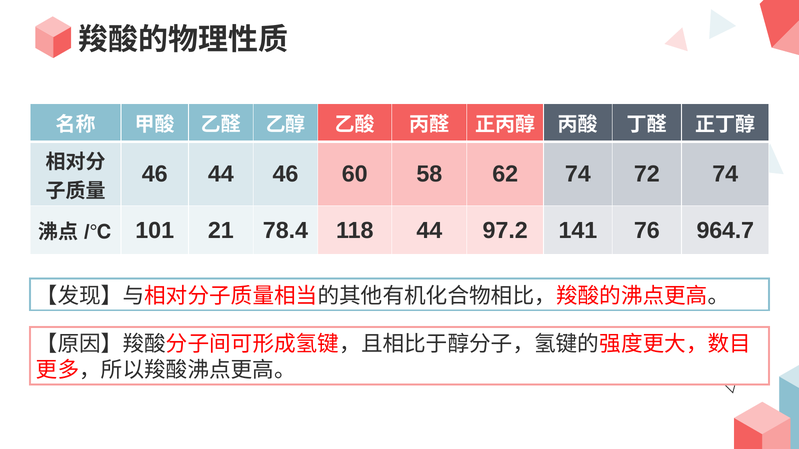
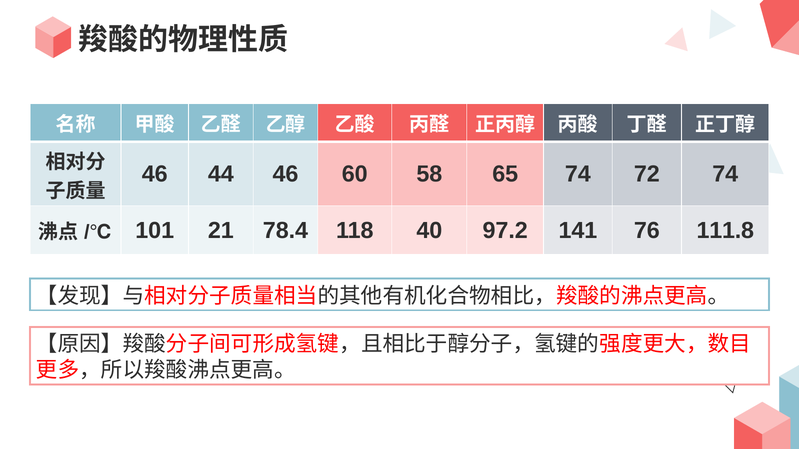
62: 62 -> 65 (505, 174)
118 44: 44 -> 40 (429, 231)
964.7: 964.7 -> 111.8 (725, 231)
